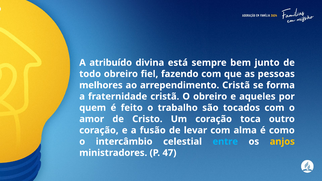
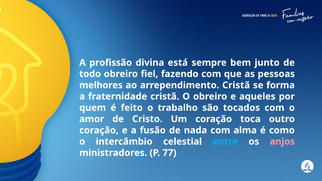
atribuído: atribuído -> profissão (111, 63)
levar: levar -> nada (195, 130)
anjos colour: yellow -> pink (282, 142)
47: 47 -> 77 (169, 153)
